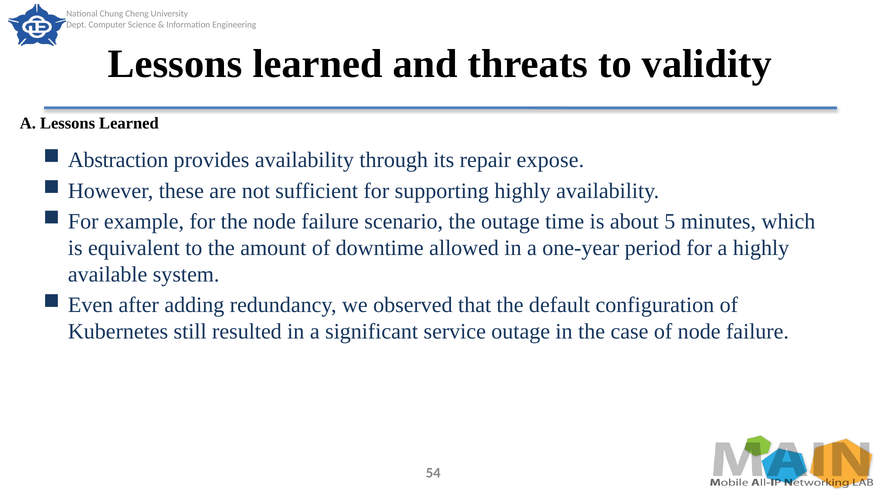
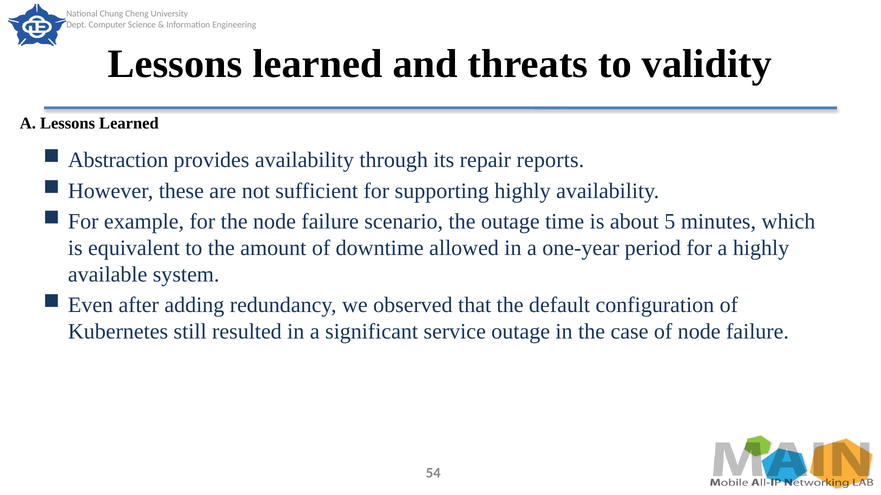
expose: expose -> reports (550, 160)
